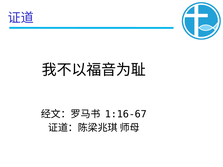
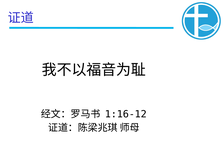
1:16-67: 1:16-67 -> 1:16-12 (126, 114)
